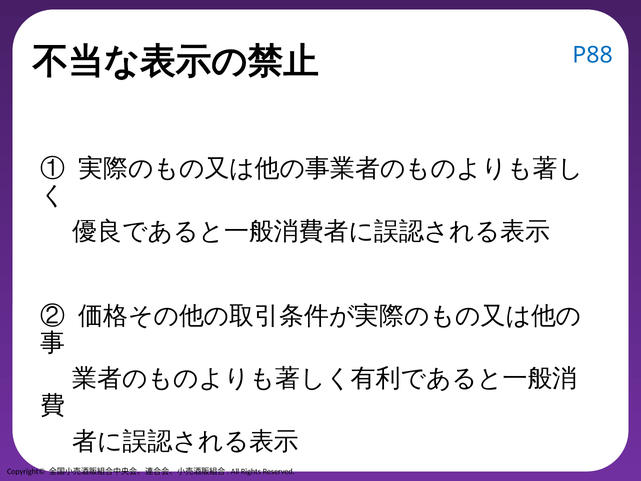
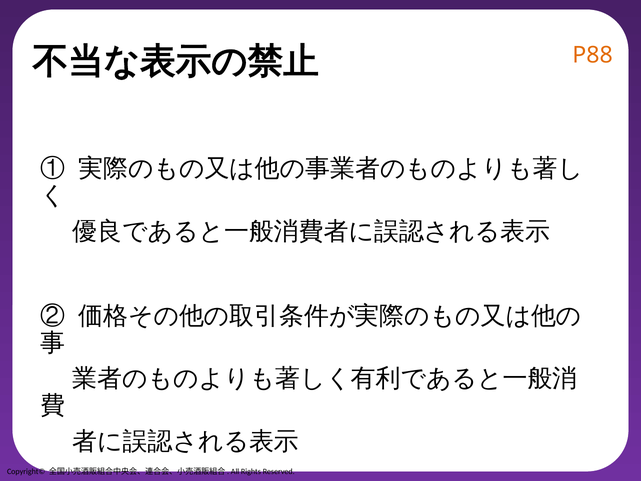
P88 colour: blue -> orange (593, 55)
